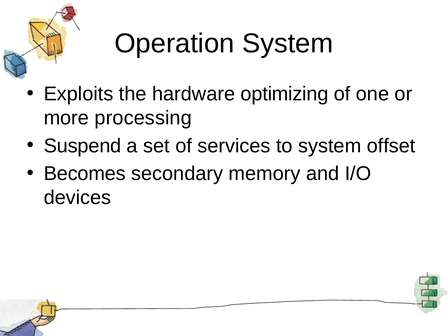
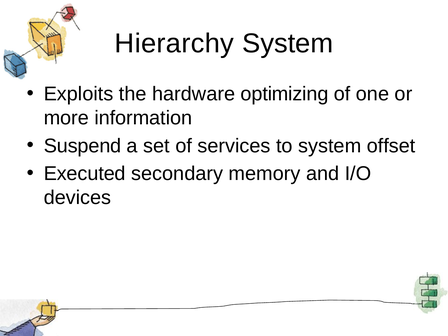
Operation: Operation -> Hierarchy (174, 43)
processing: processing -> information (143, 118)
Becomes: Becomes -> Executed (85, 174)
